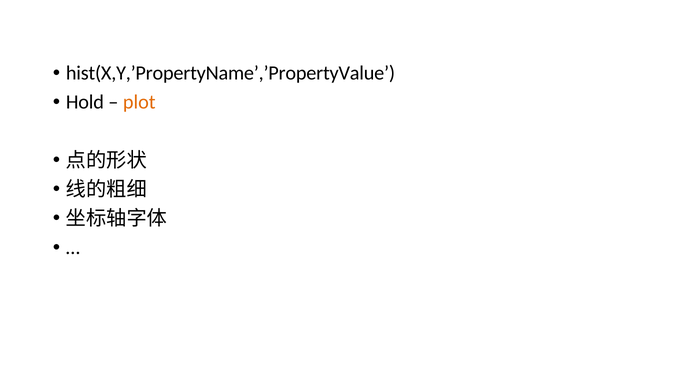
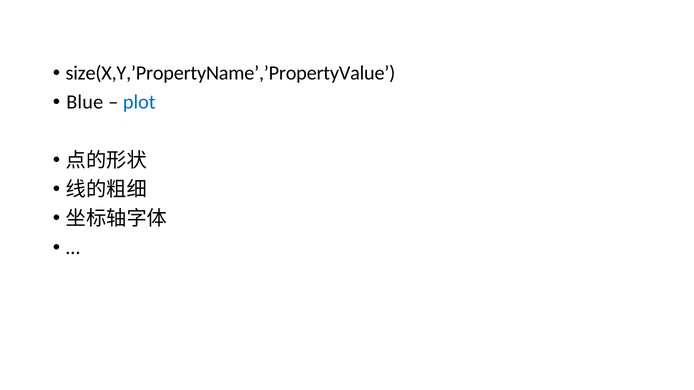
hist(X,Y,’PropertyName’,’PropertyValue: hist(X,Y,’PropertyName’,’PropertyValue -> size(X,Y,’PropertyName’,’PropertyValue (230, 73)
Hold: Hold -> Blue (85, 102)
plot colour: orange -> blue (139, 102)
